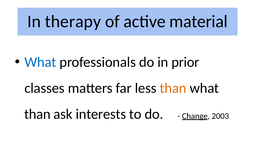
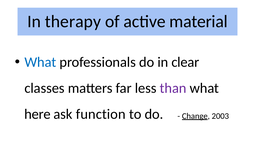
prior: prior -> clear (185, 62)
than colour: orange -> purple (173, 88)
than: than -> here (37, 114)
interests: interests -> function (101, 114)
